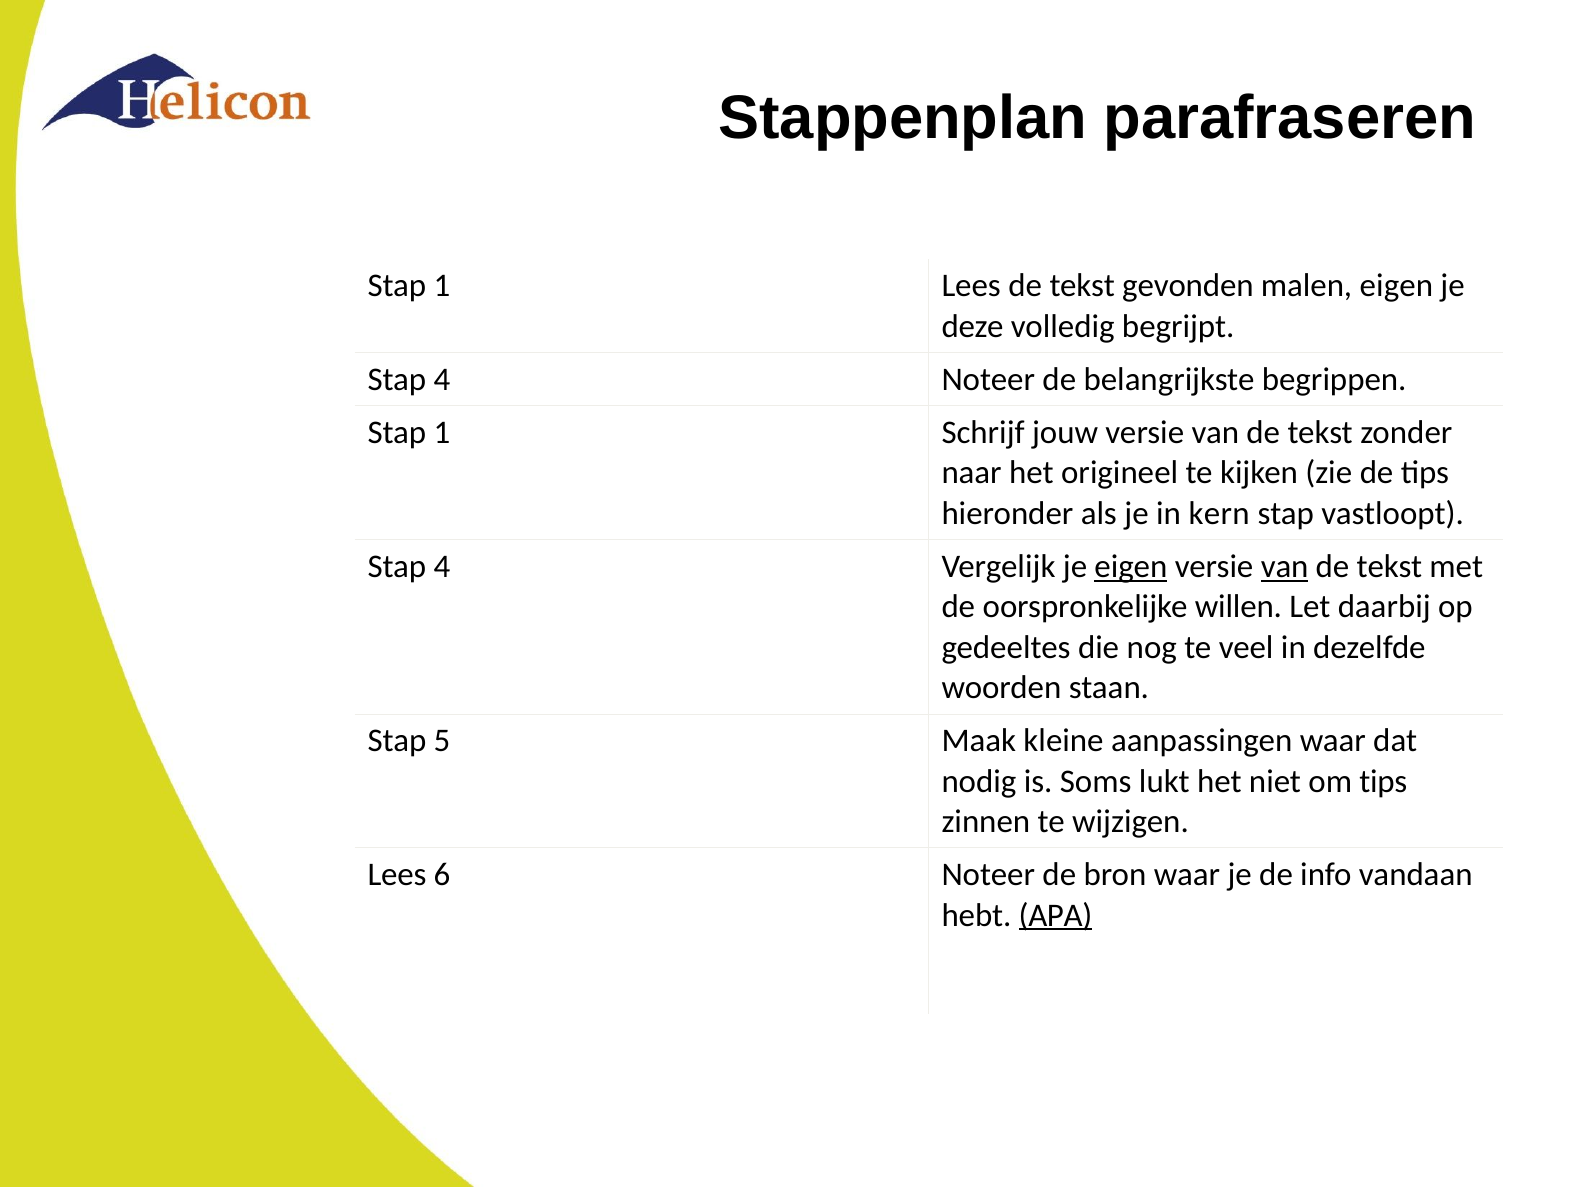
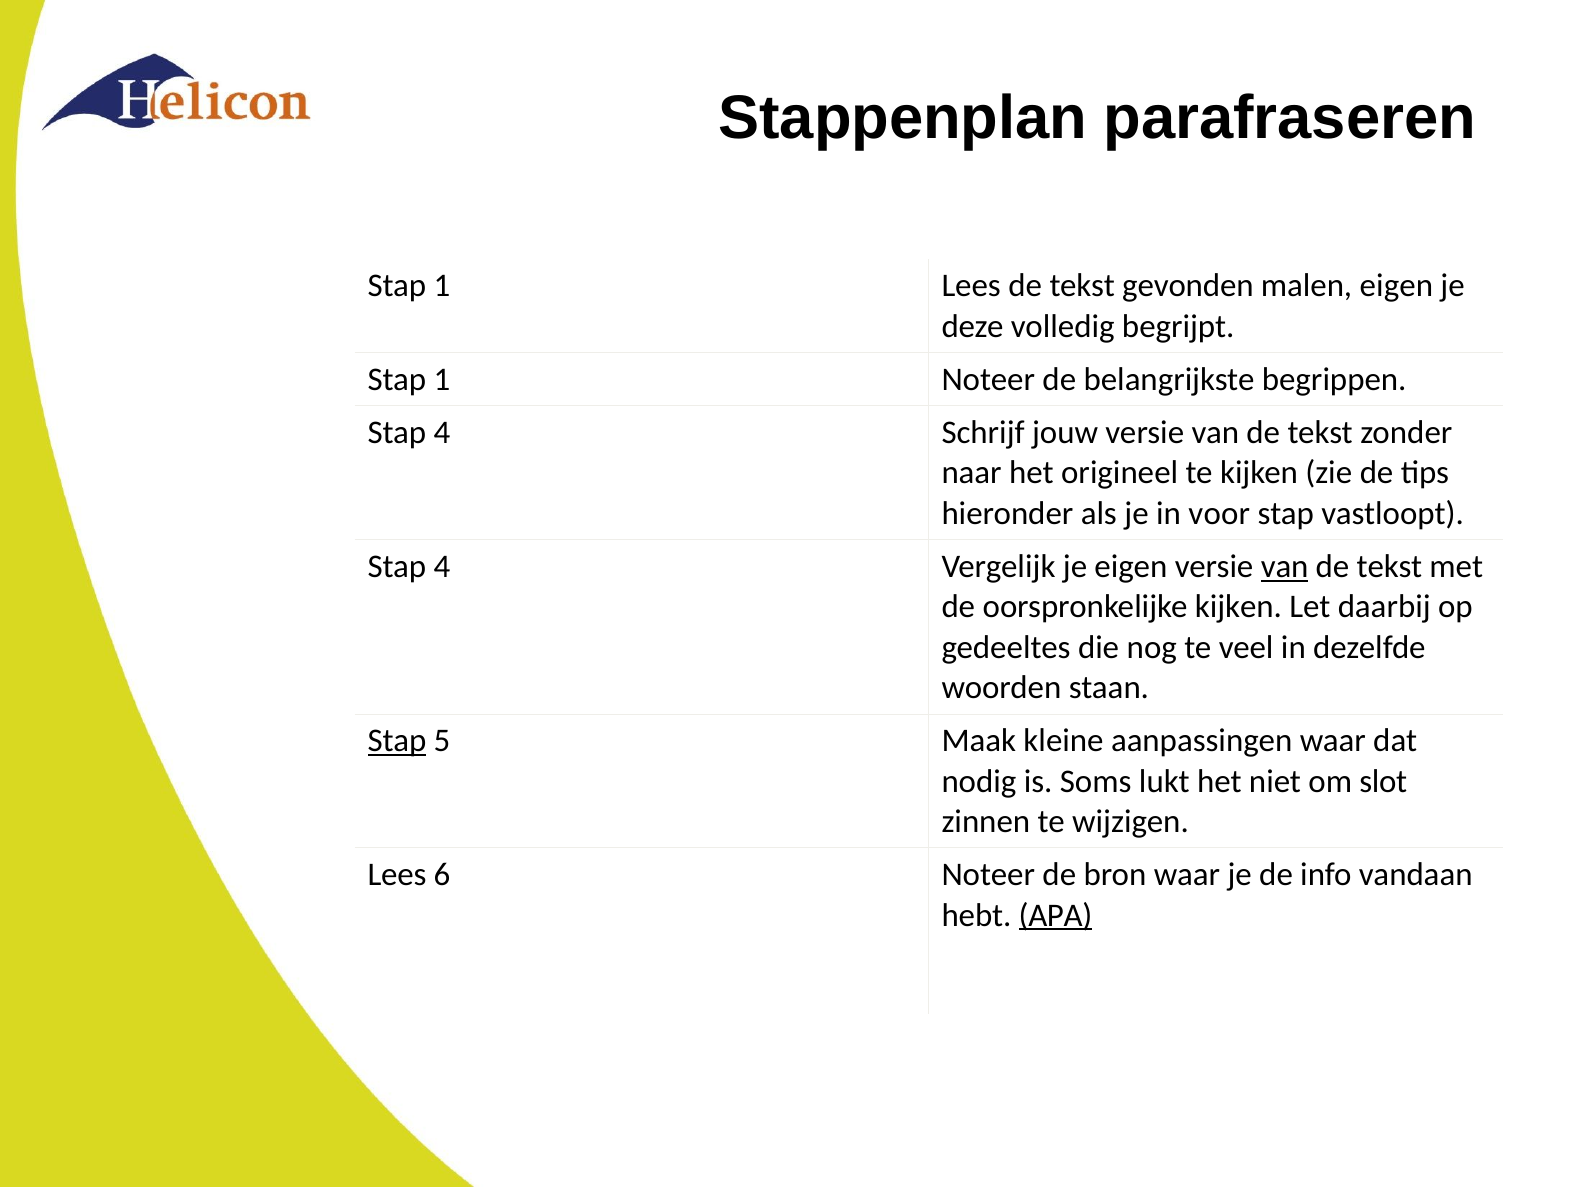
4: 4 -> 1 (442, 379)
1: 1 -> 4 (442, 433)
kern: kern -> voor (1219, 513)
eigen underline: present -> none (1131, 566)
oorspronkelijke willen: willen -> kijken (1238, 607)
Stap underline: none -> present (397, 741)
om tips: tips -> slot (1383, 781)
